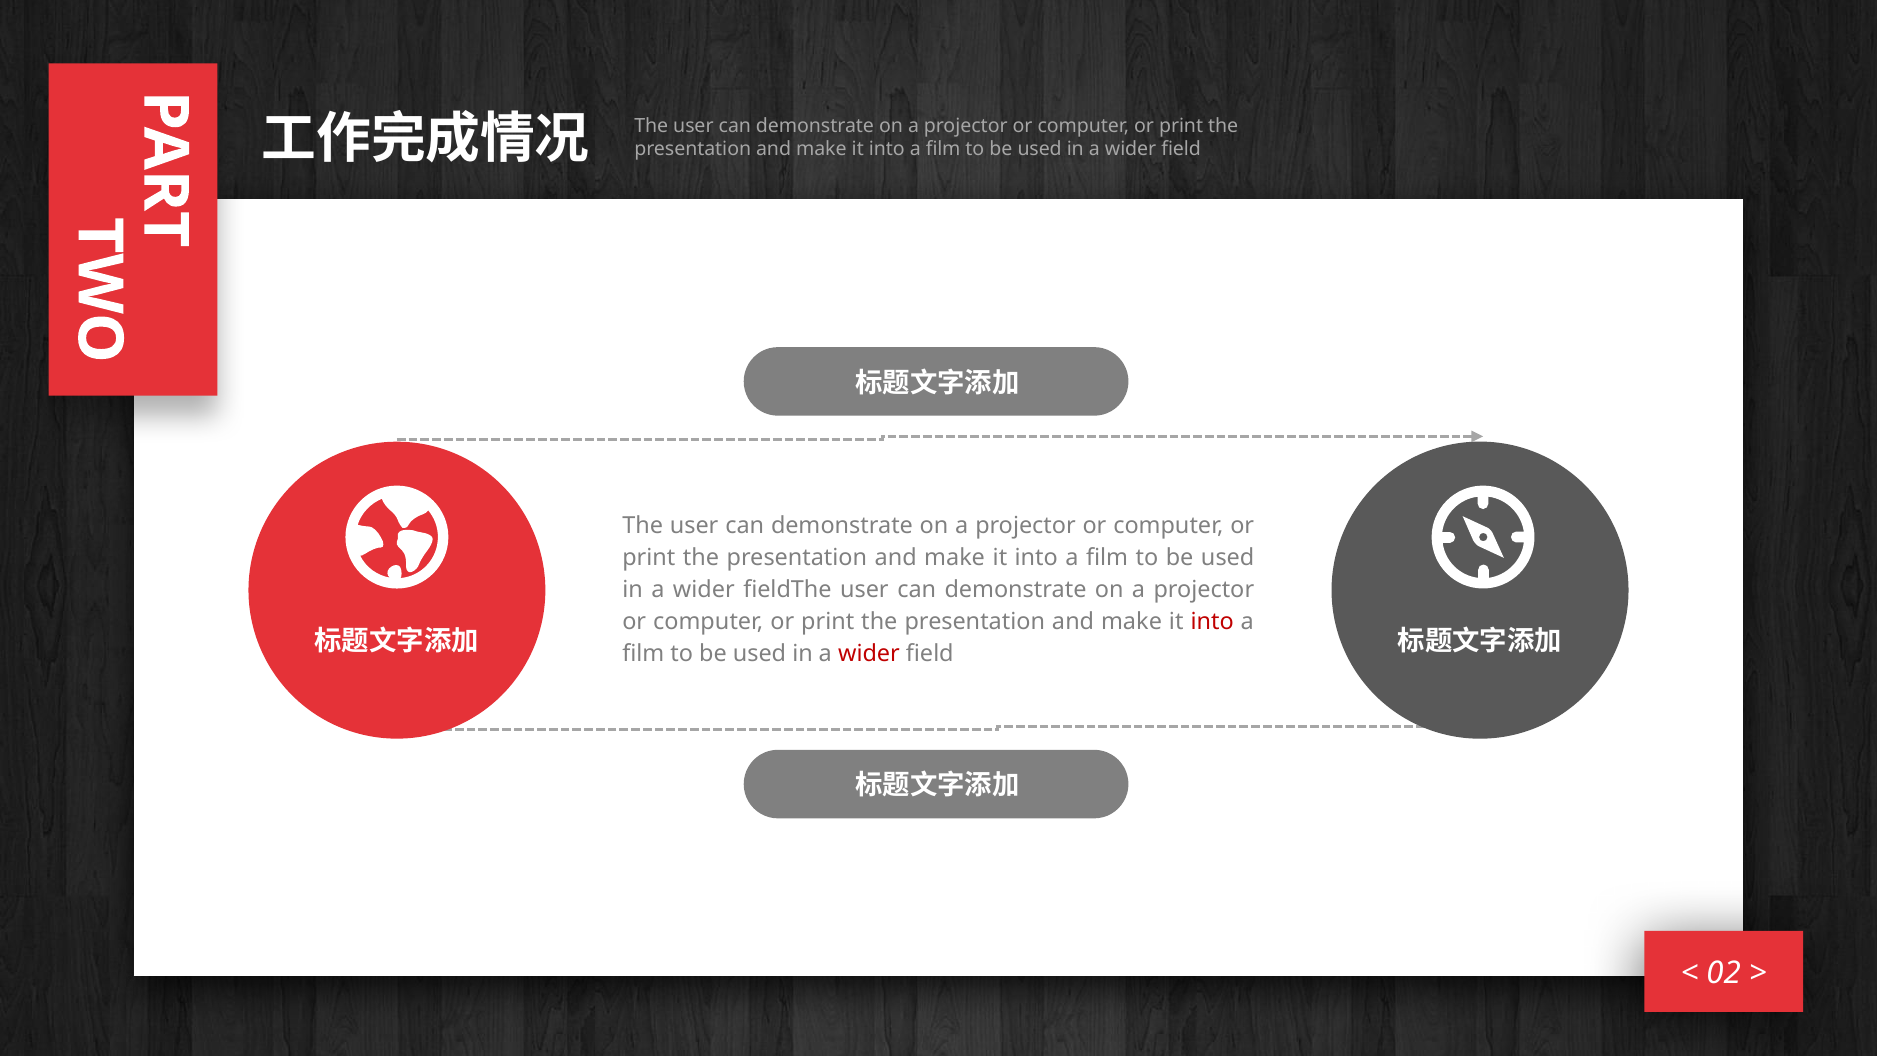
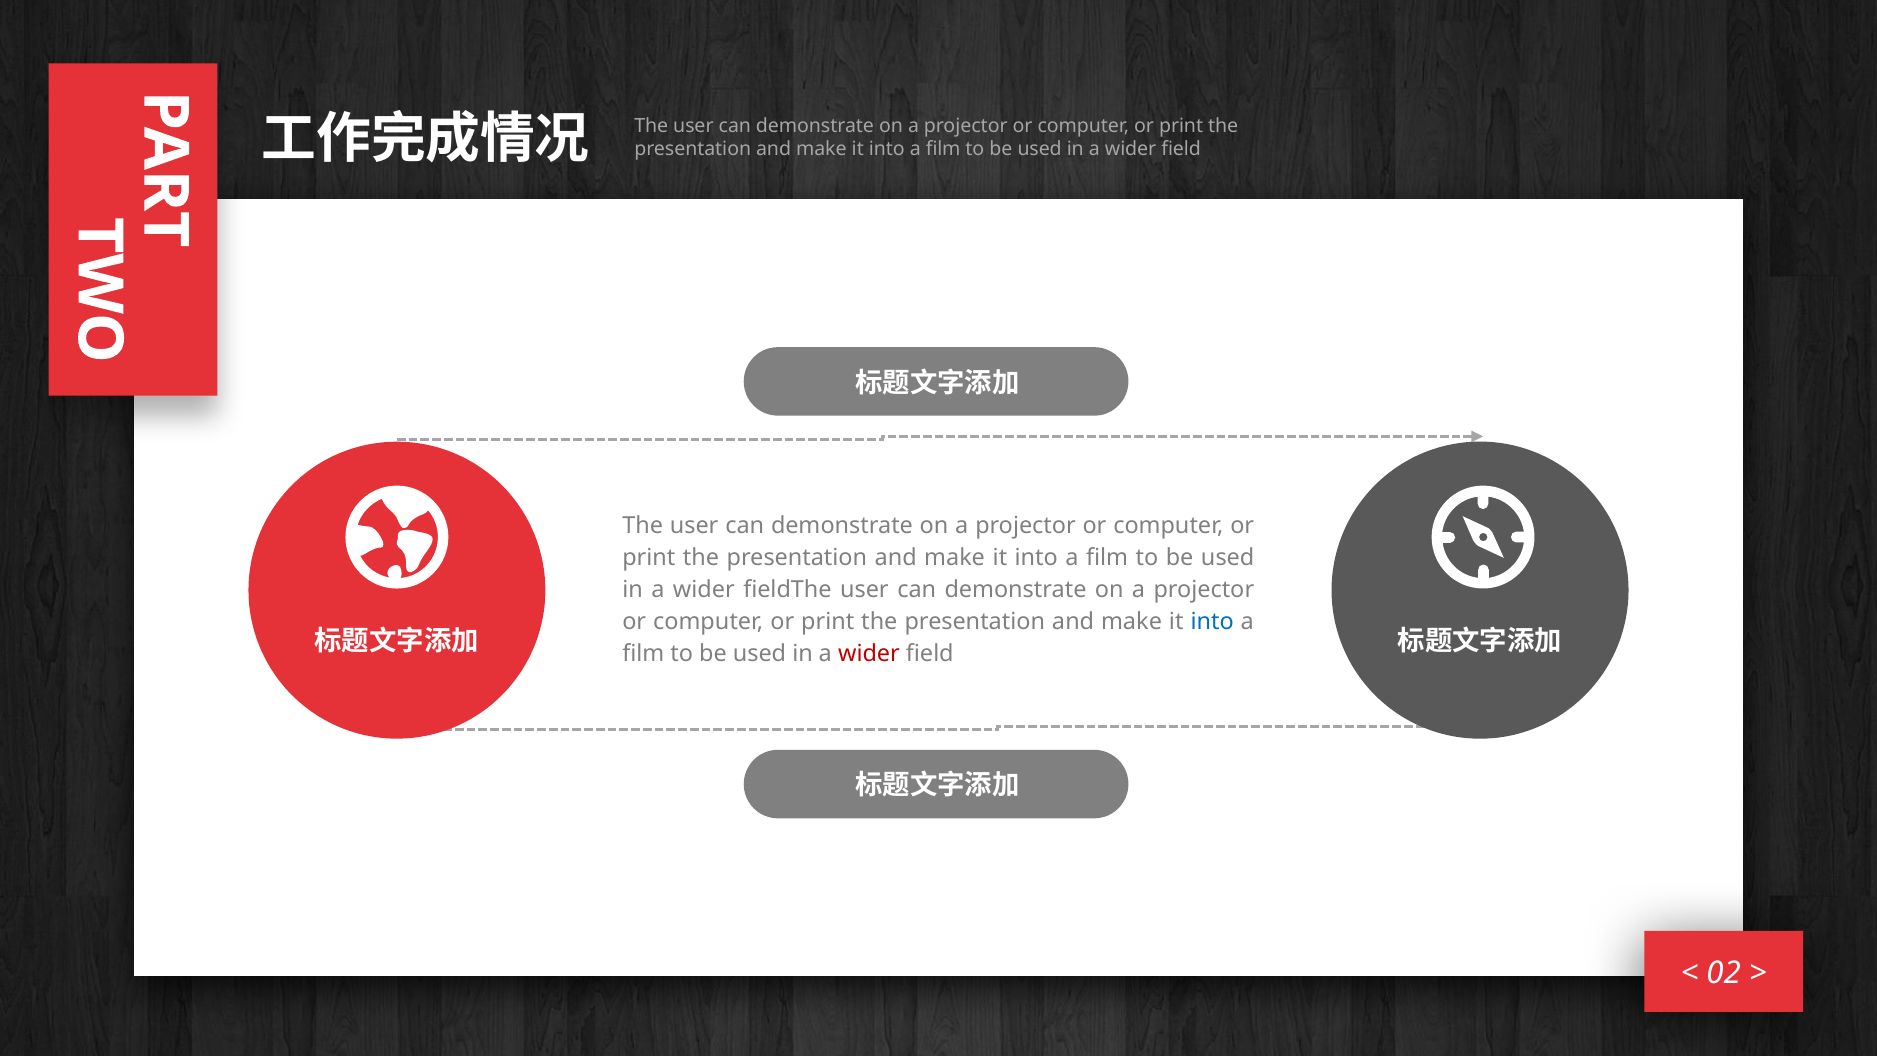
into colour: red -> blue (1212, 622)
